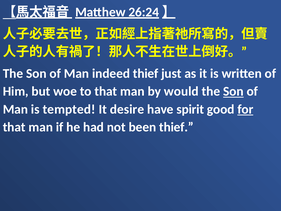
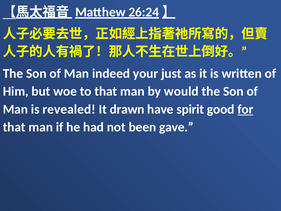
indeed thief: thief -> your (146, 73)
Son underline: present -> none (233, 91)
tempted: tempted -> revealed (69, 109)
desire: desire -> drawn (127, 109)
been thief: thief -> gave (176, 127)
